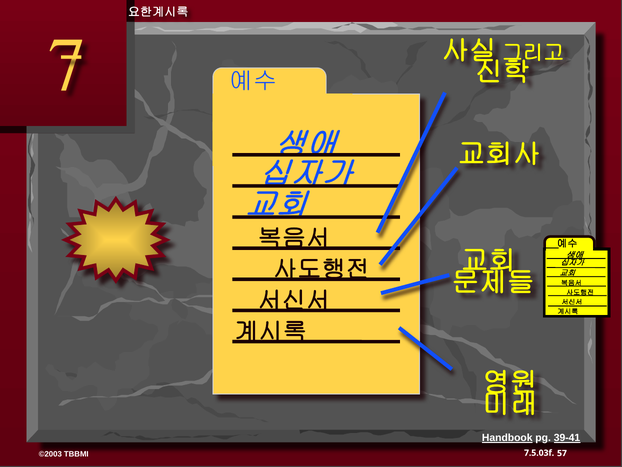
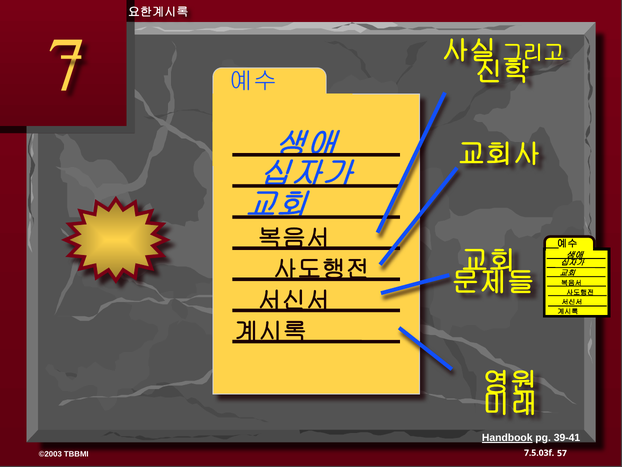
39-41 underline: present -> none (567, 438)
